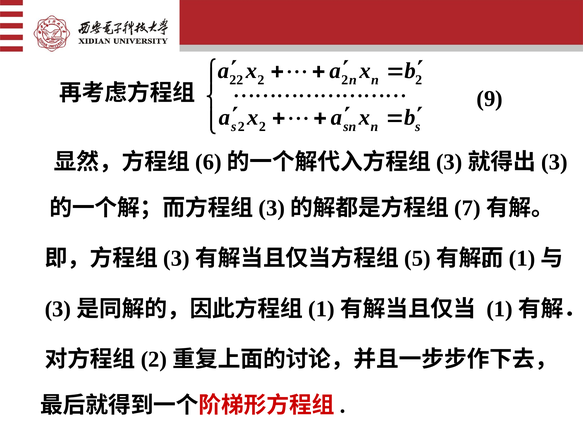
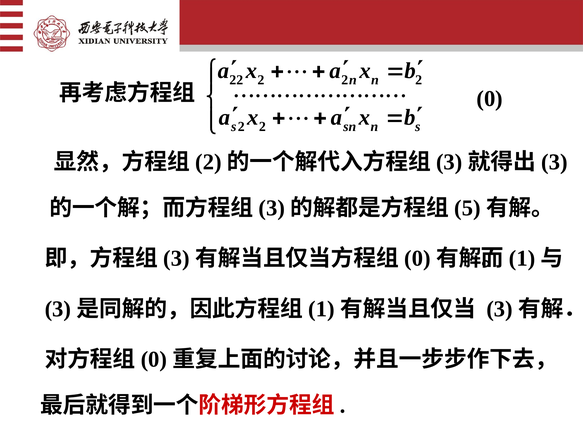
9: 9 -> 0 (490, 99)
6: 6 -> 2 (208, 162)
7: 7 -> 5 (467, 208)
5: 5 -> 0 (417, 259)
1: 1 -> 3 (500, 309)
2: 2 -> 0 (154, 360)
